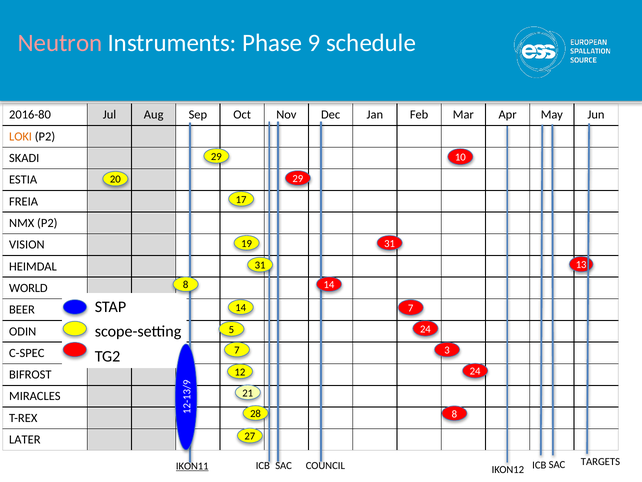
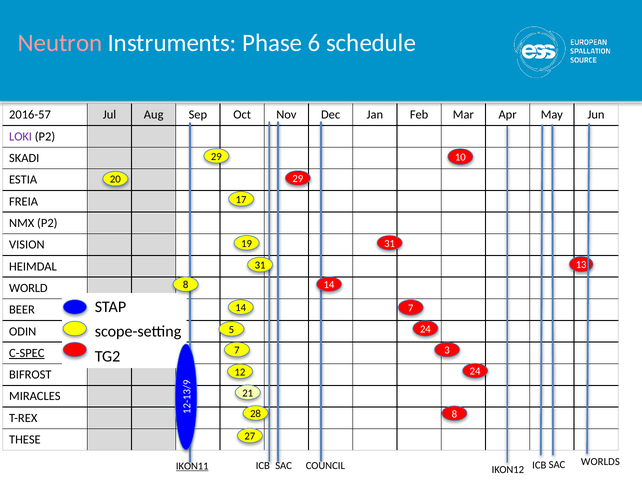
Phase 9: 9 -> 6 (314, 43)
2016-80: 2016-80 -> 2016-57 (30, 115)
LOKI colour: orange -> purple (21, 136)
C-SPEC underline: none -> present (27, 353)
LATER: LATER -> THESE (25, 439)
TARGETS: TARGETS -> WORLDS (600, 461)
